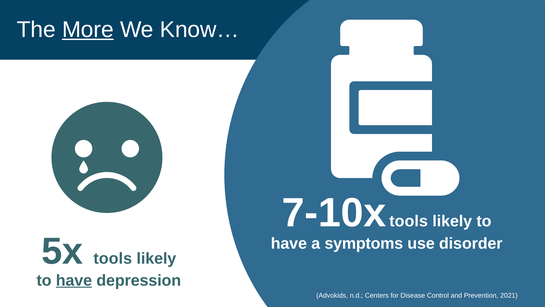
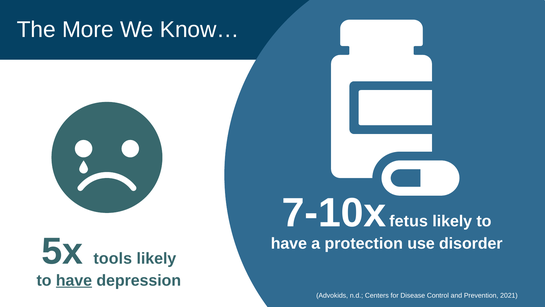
More underline: present -> none (88, 30)
7-10x tools: tools -> fetus (409, 221)
symptoms: symptoms -> protection (364, 243)
